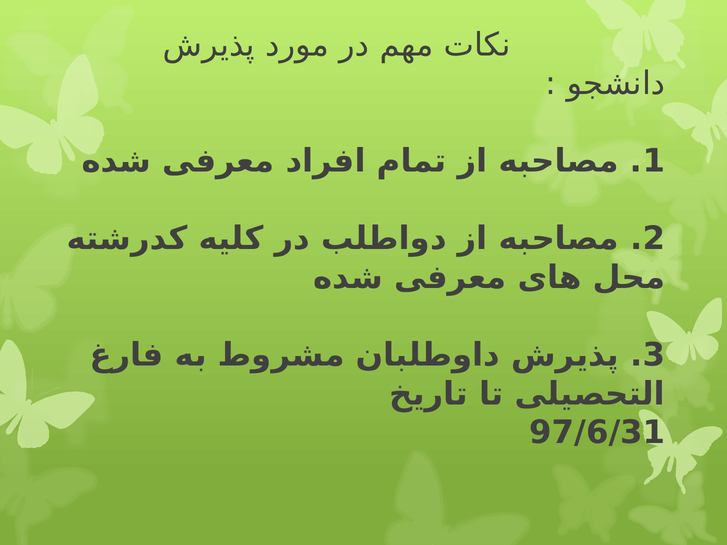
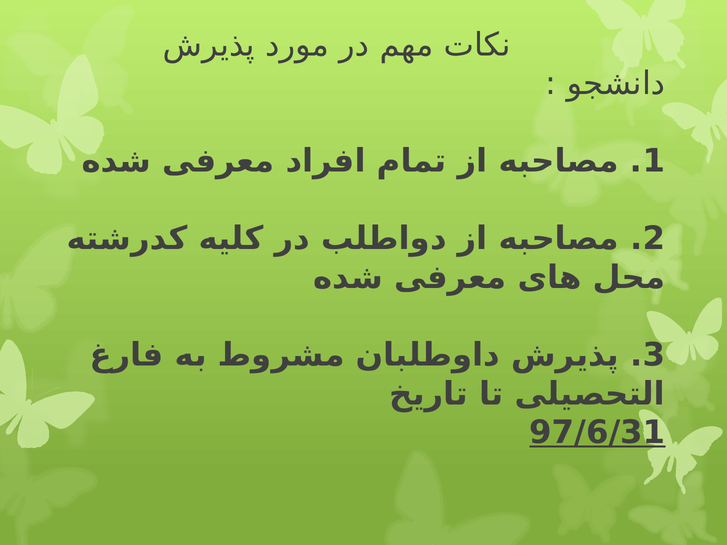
97/6/31 underline: none -> present (597, 433)
